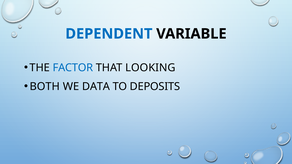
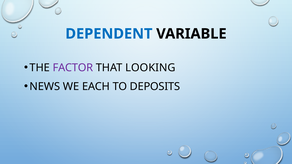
FACTOR colour: blue -> purple (73, 68)
BOTH: BOTH -> NEWS (45, 87)
DATA: DATA -> EACH (96, 87)
